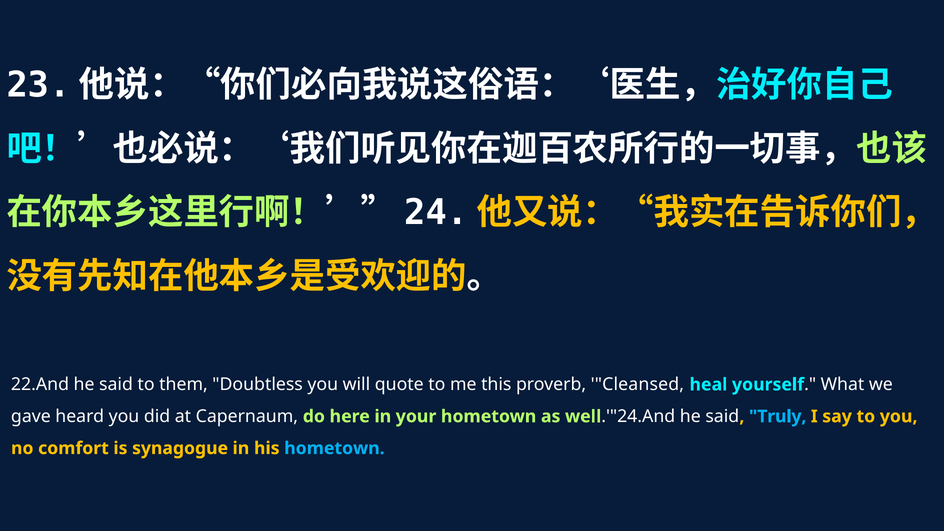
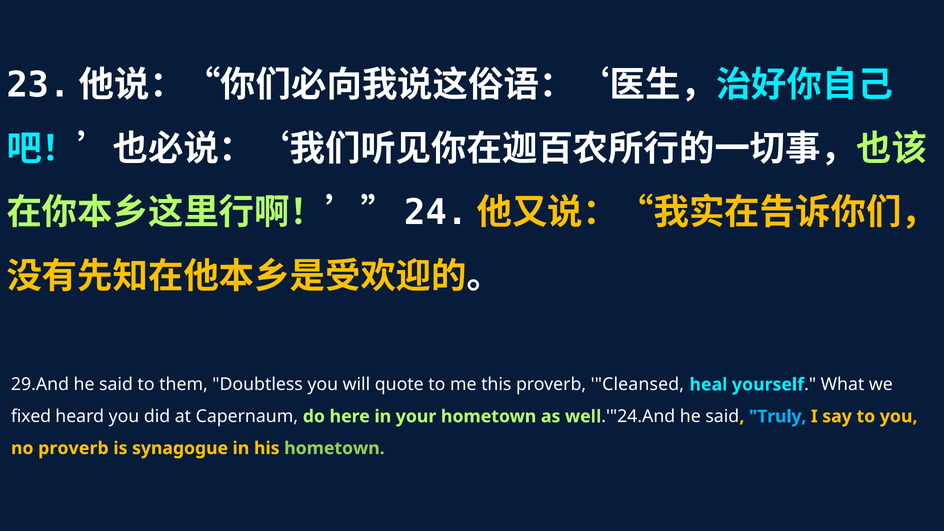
22.And: 22.And -> 29.And (40, 385)
gave: gave -> fixed (31, 416)
no comfort: comfort -> proverb (73, 448)
hometown colour: light blue -> light green (334, 448)
